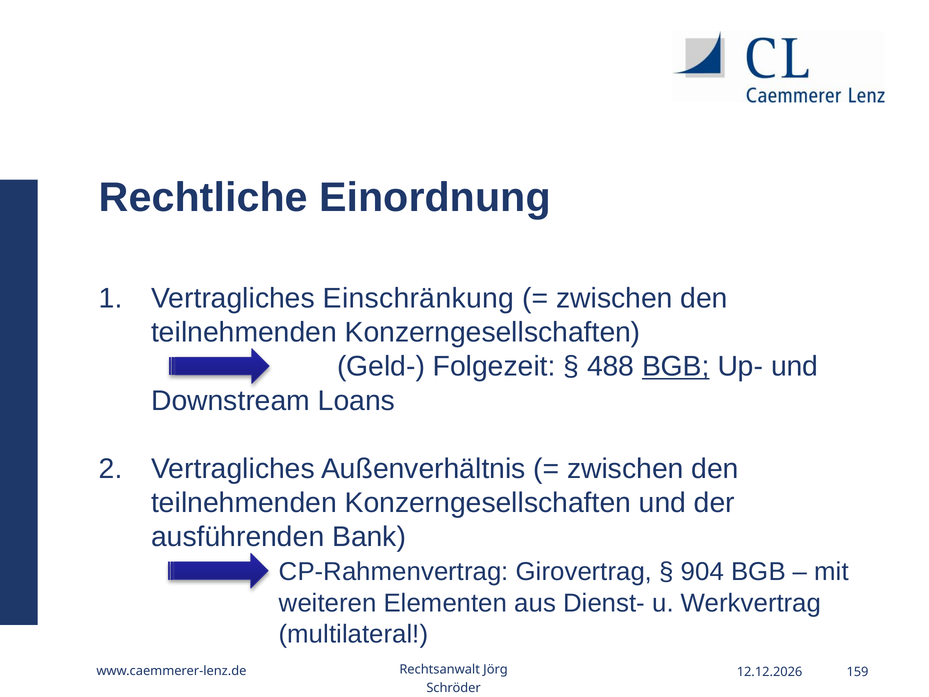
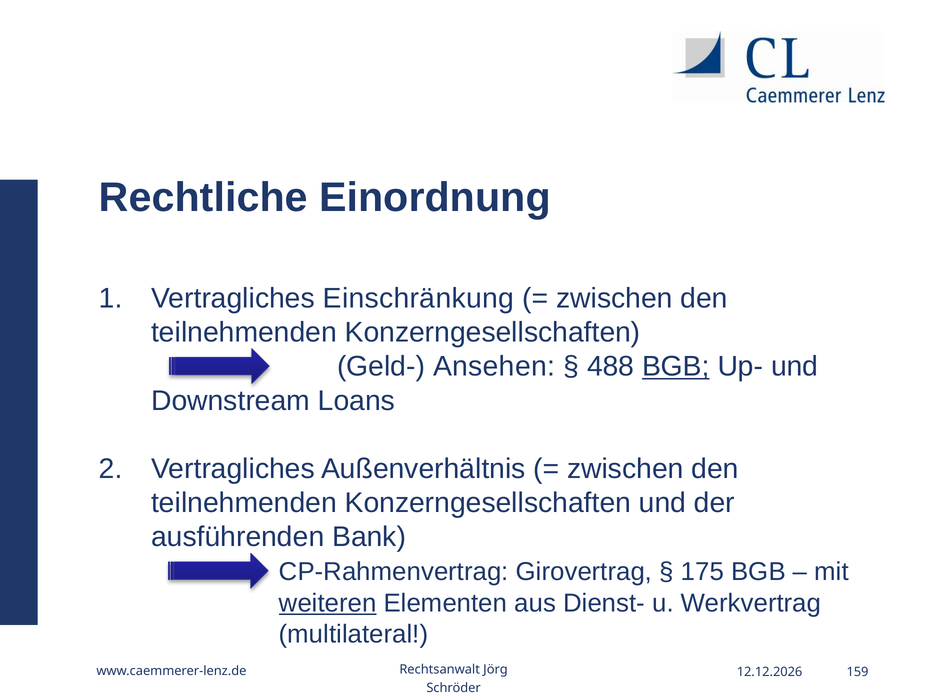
Folgezeit: Folgezeit -> Ansehen (494, 366)
904: 904 -> 175 (702, 572)
weiteren underline: none -> present (328, 603)
